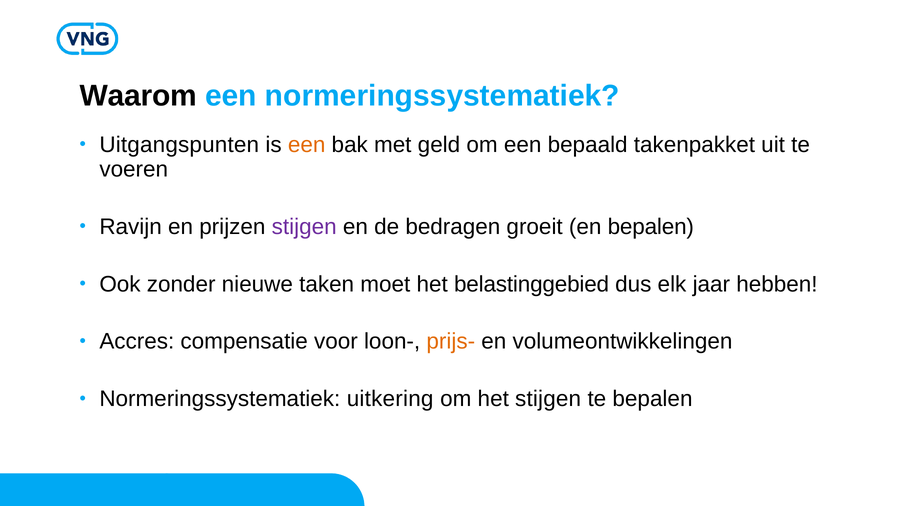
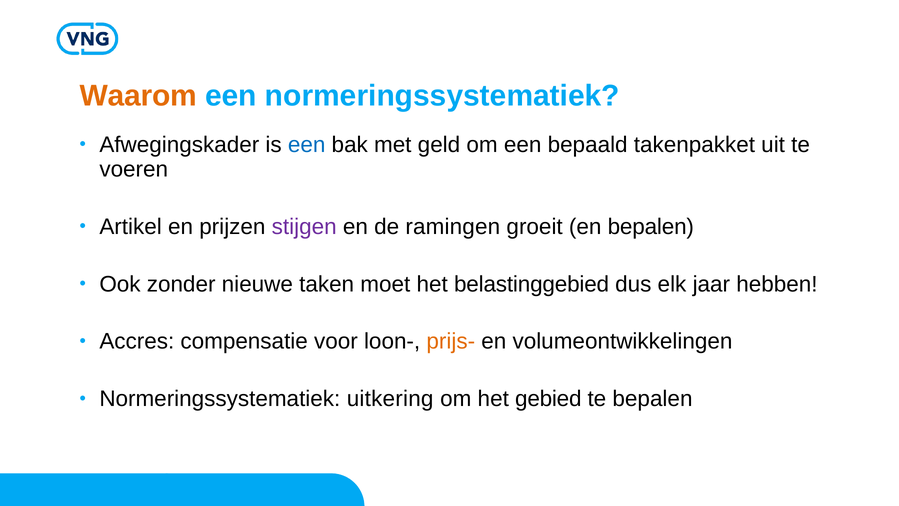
Waarom colour: black -> orange (138, 96)
Uitgangspunten: Uitgangspunten -> Afwegingskader (179, 145)
een colour: orange -> blue (307, 145)
Ravijn: Ravijn -> Artikel (131, 226)
bedragen: bedragen -> ramingen (453, 226)
het stijgen: stijgen -> gebied (548, 399)
